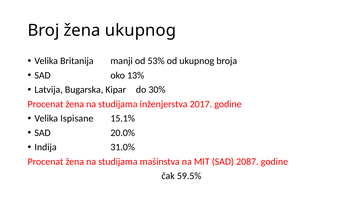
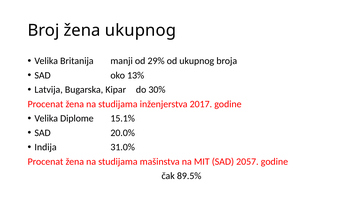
53%: 53% -> 29% (156, 61)
Ispisane: Ispisane -> Diplome (77, 119)
2087: 2087 -> 2057 (247, 162)
59.5%: 59.5% -> 89.5% (189, 176)
